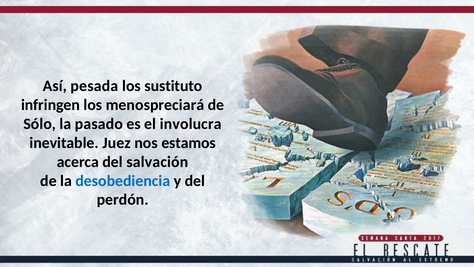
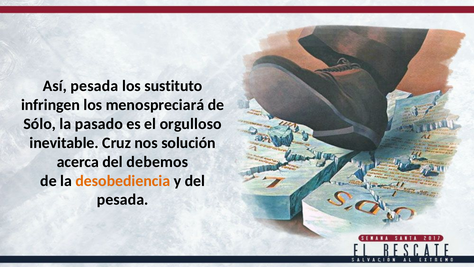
involucra: involucra -> orgulloso (191, 124)
Juez: Juez -> Cruz (117, 143)
estamos: estamos -> solución (189, 143)
salvación: salvación -> debemos (157, 162)
desobediencia colour: blue -> orange (123, 181)
perdón: perdón -> pesada (123, 200)
